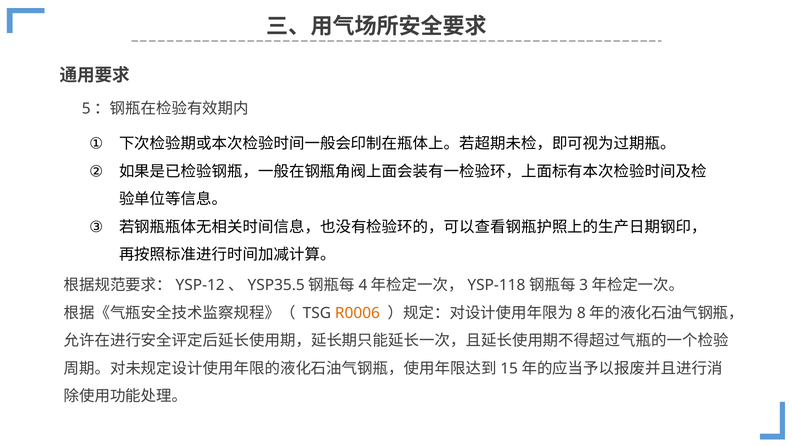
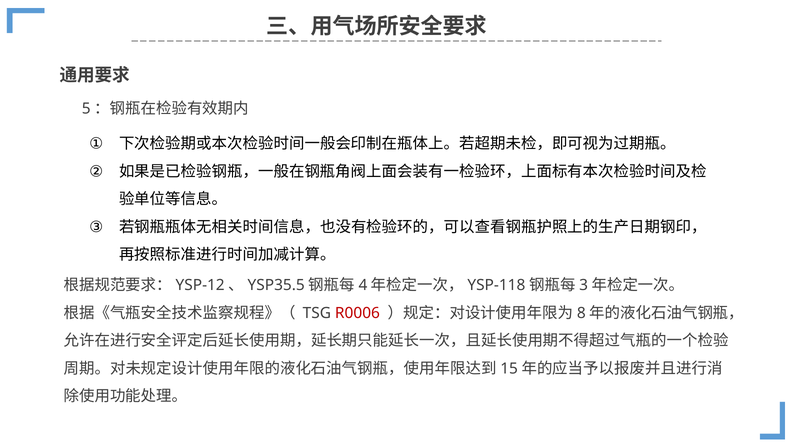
R0006 colour: orange -> red (357, 313)
